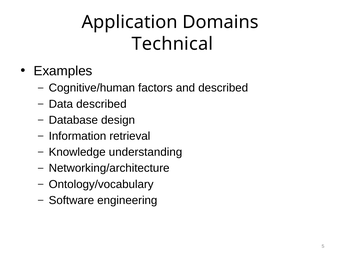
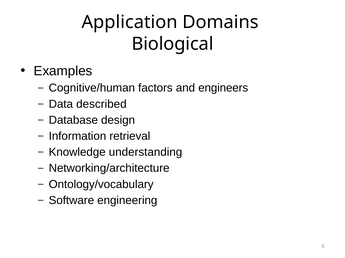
Technical: Technical -> Biological (173, 44)
and described: described -> engineers (223, 88)
